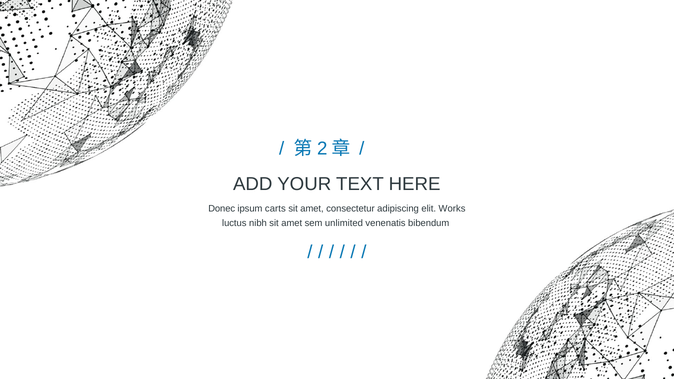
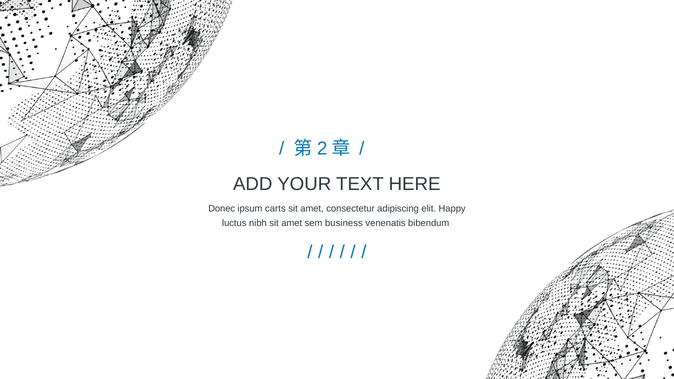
Works: Works -> Happy (452, 209)
unlimited: unlimited -> business (344, 223)
